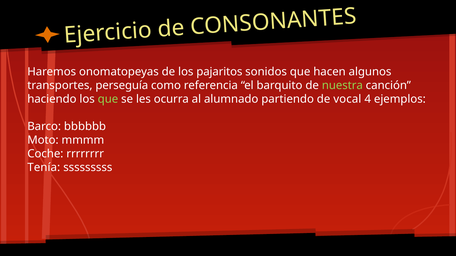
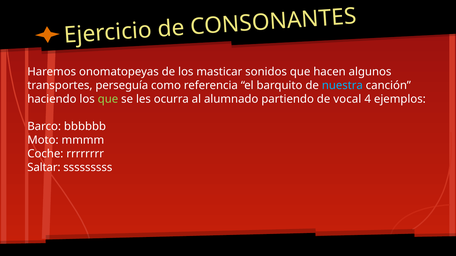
pajaritos: pajaritos -> masticar (219, 72)
nuestra colour: light green -> light blue (342, 86)
Tenía: Tenía -> Saltar (44, 168)
